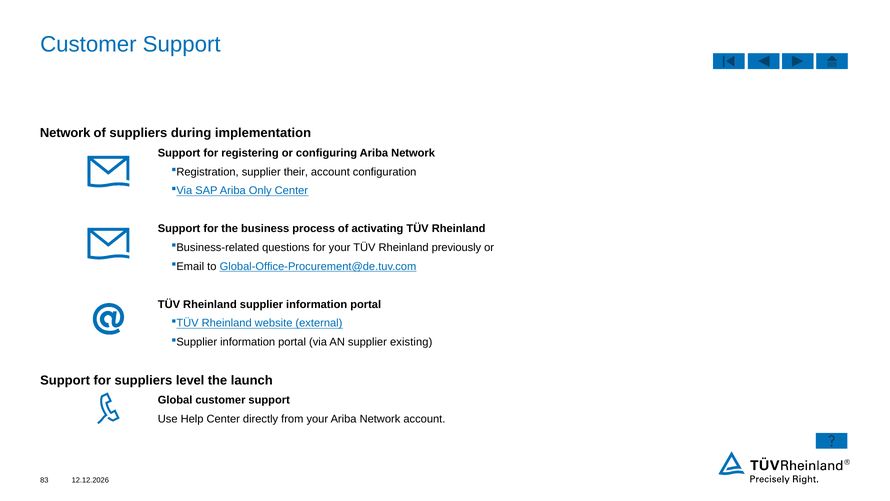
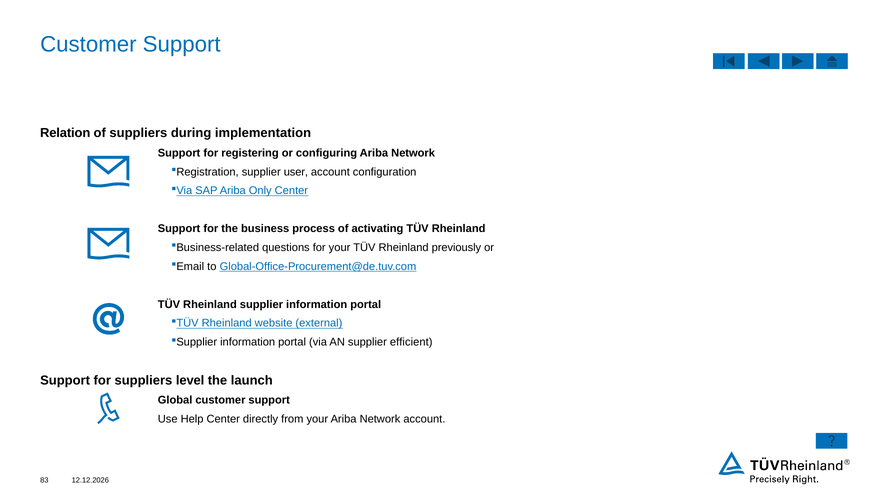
Network: Network -> Relation (65, 133)
their: their -> user (296, 172)
existing: existing -> efficient (411, 342)
